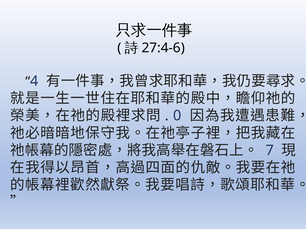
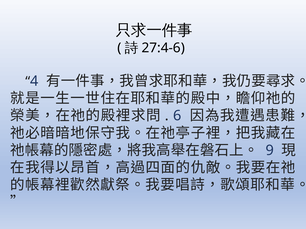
0: 0 -> 6 (177, 116)
7: 7 -> 9 (270, 151)
